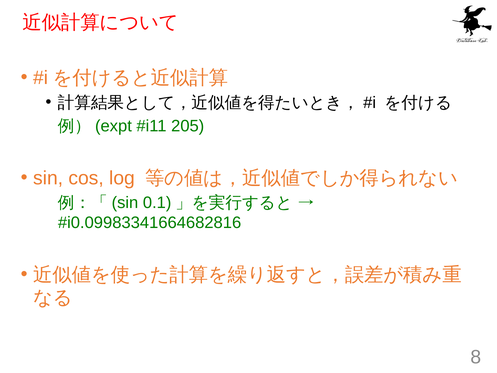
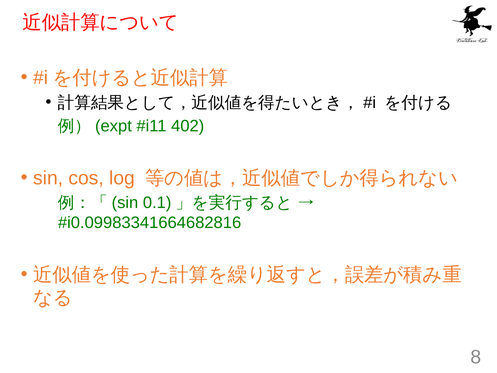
205: 205 -> 402 (188, 126)
